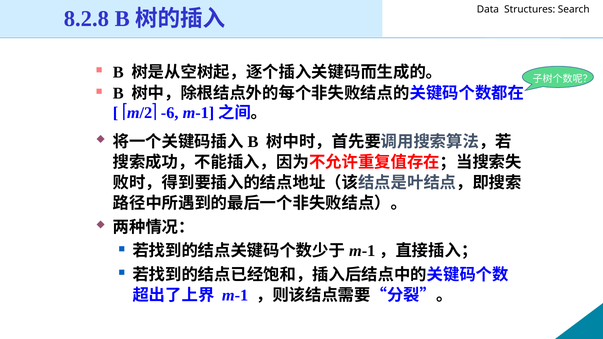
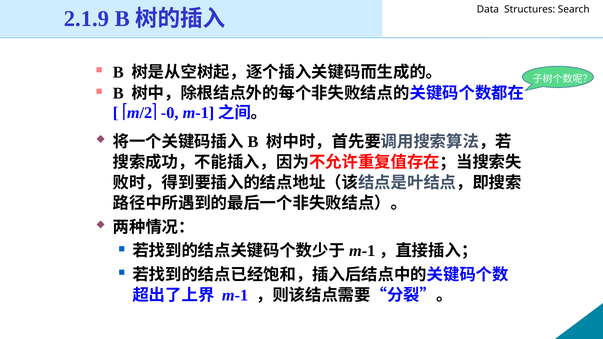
8.2.8: 8.2.8 -> 2.1.9 (86, 19)
-6: -6 -> -0 (170, 113)
